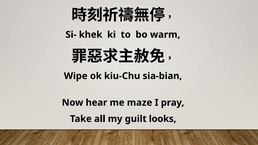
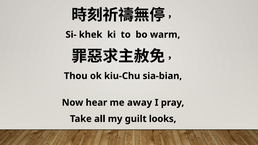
Wipe: Wipe -> Thou (76, 76)
maze: maze -> away (140, 103)
